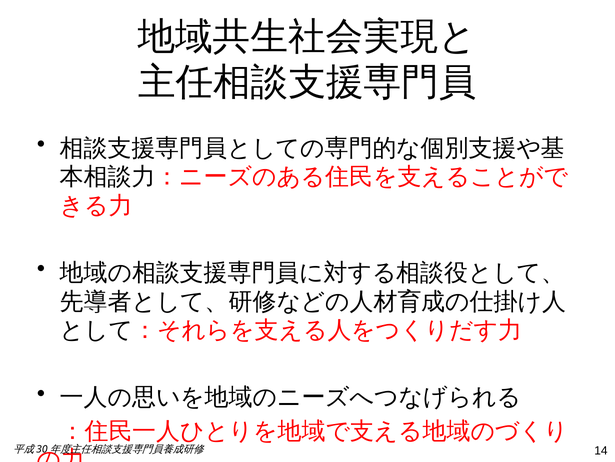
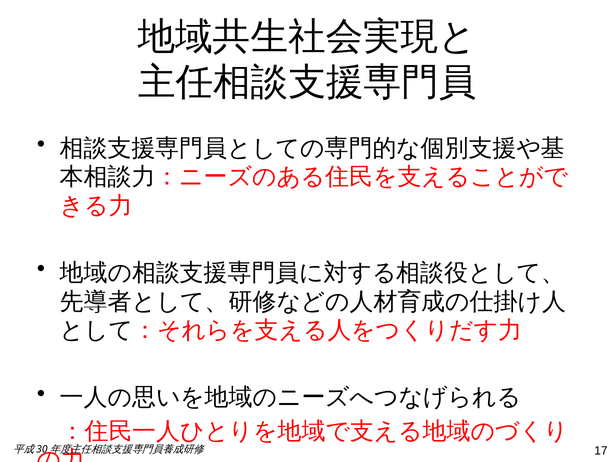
14: 14 -> 17 (601, 450)
